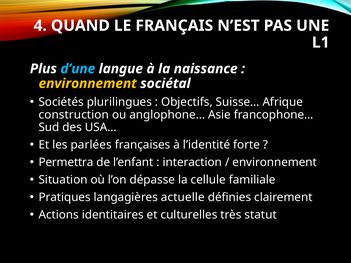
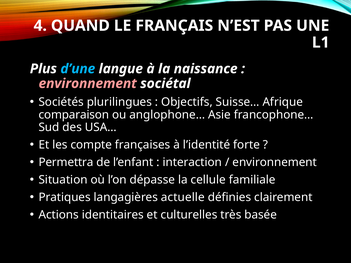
environnement colour: yellow -> pink (88, 84)
construction: construction -> comparaison (74, 115)
parlées: parlées -> compte (91, 145)
statut: statut -> basée (261, 215)
